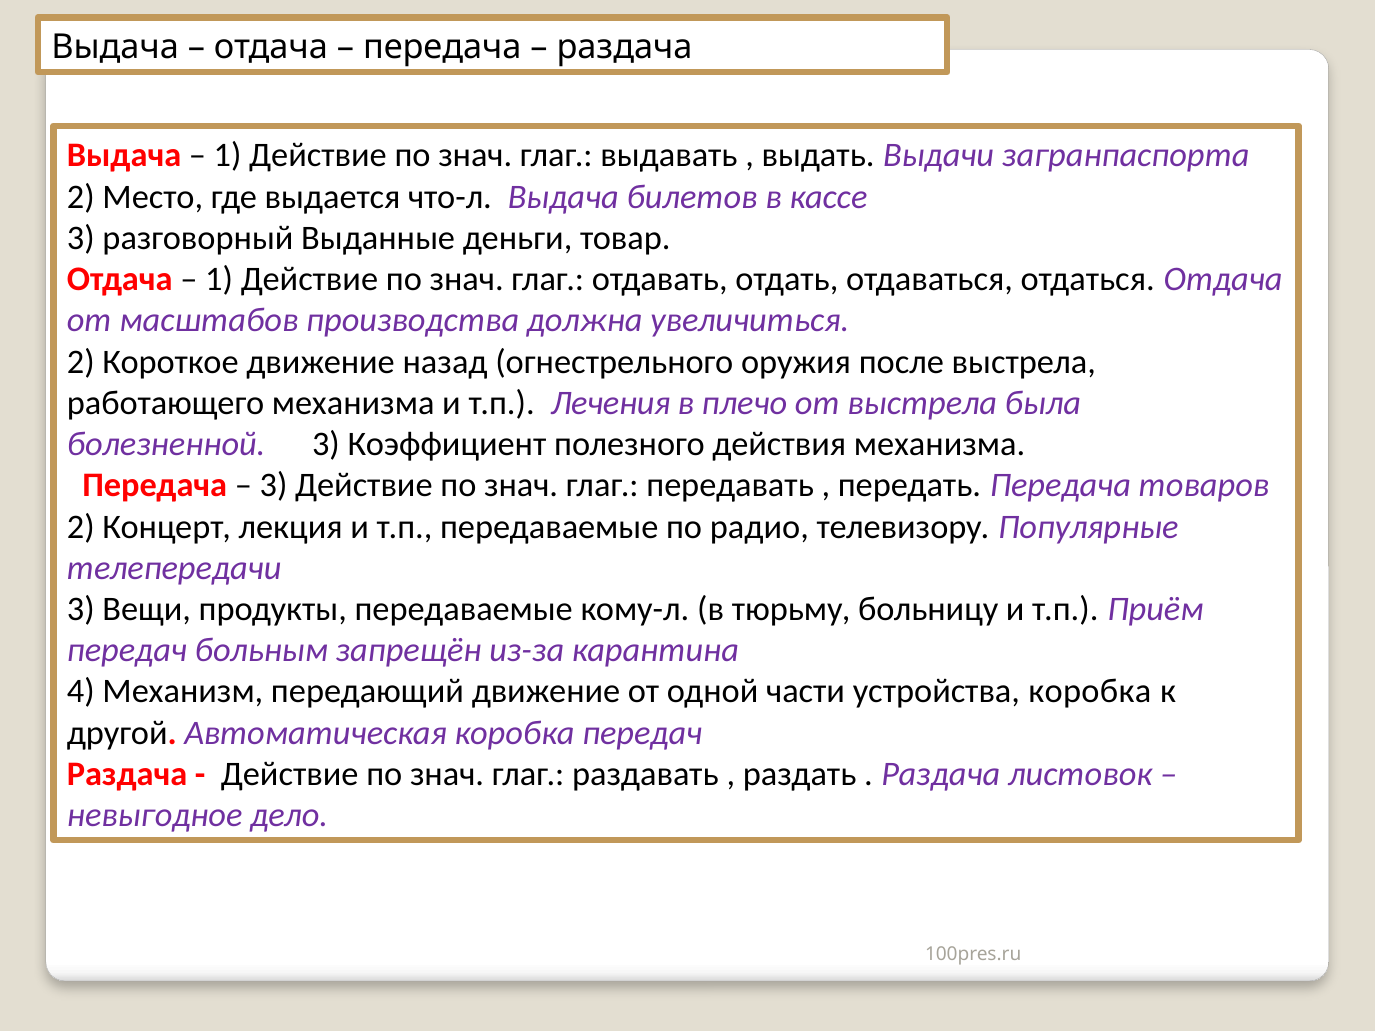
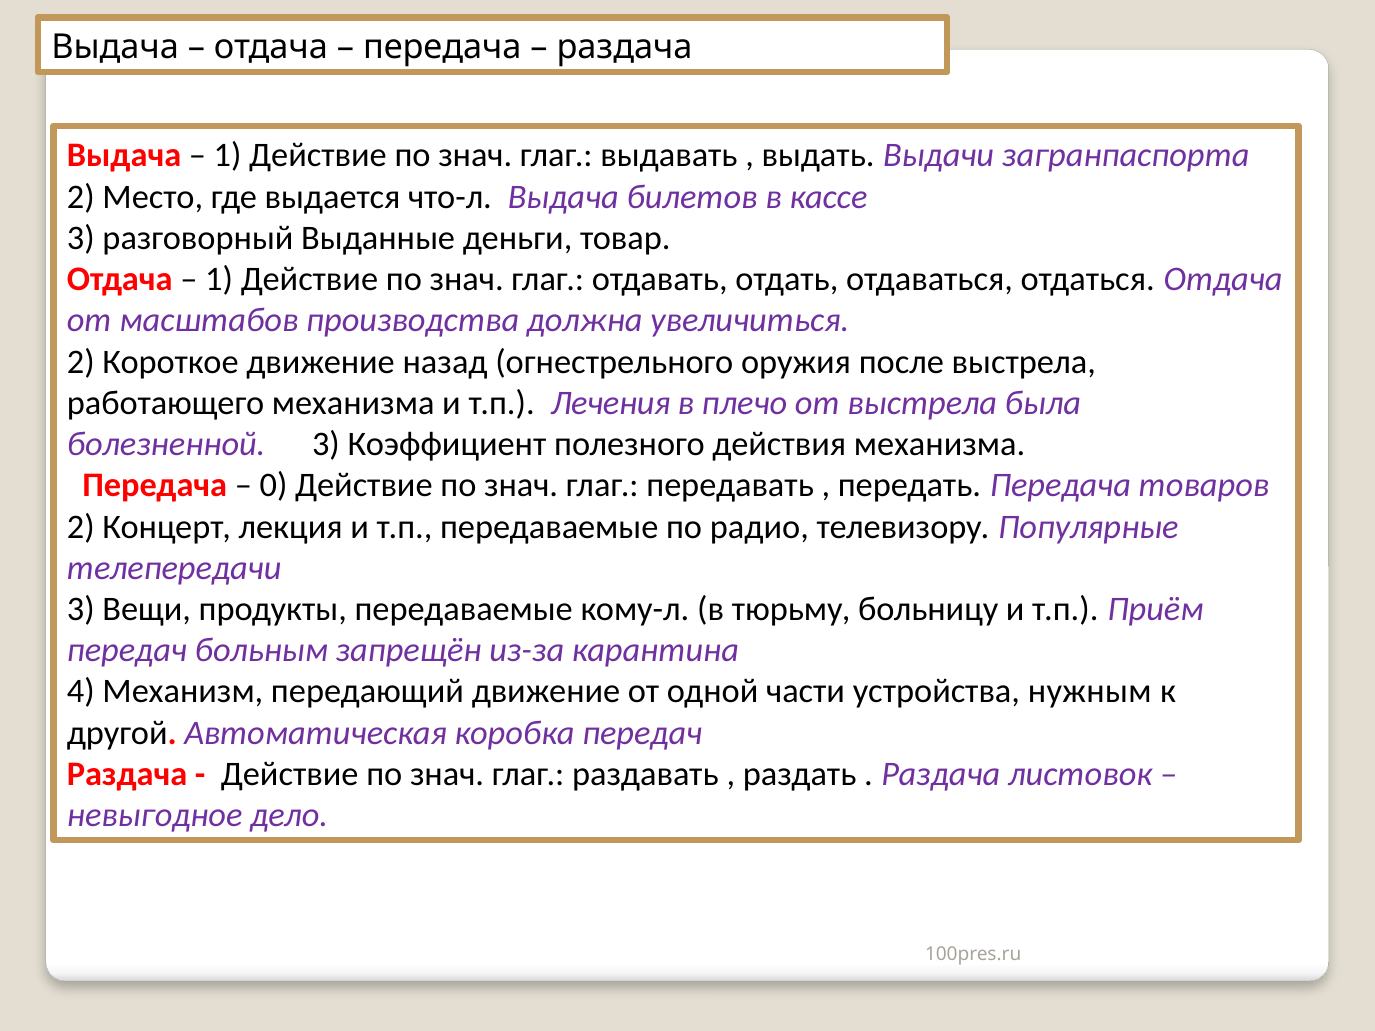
3: 3 -> 0 (274, 486)
устройства коробка: коробка -> нужным (1090, 692)
